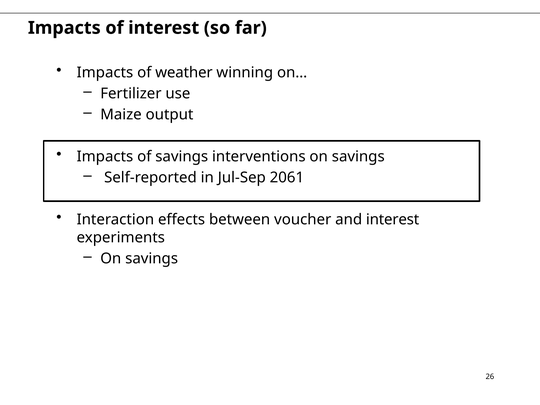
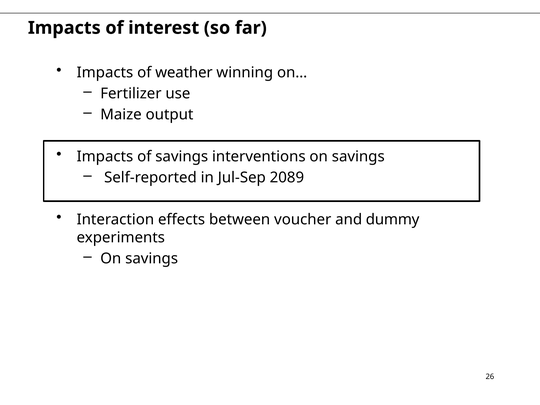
2061: 2061 -> 2089 (287, 178)
and interest: interest -> dummy (393, 220)
